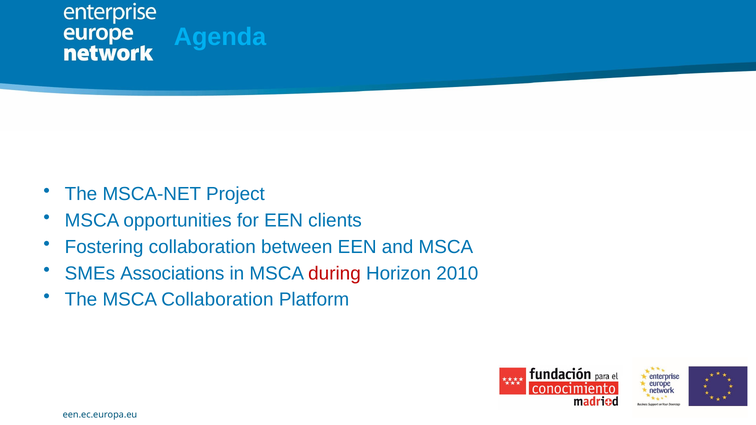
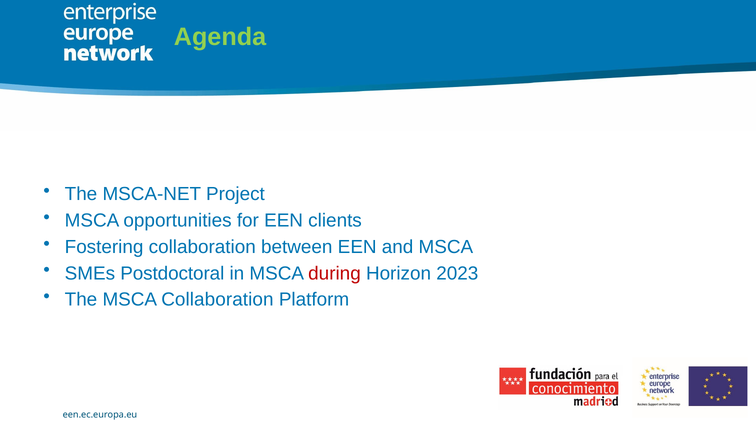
Agenda colour: light blue -> light green (220, 37)
Associations: Associations -> Postdoctoral (172, 273)
2010: 2010 -> 2023 (457, 273)
